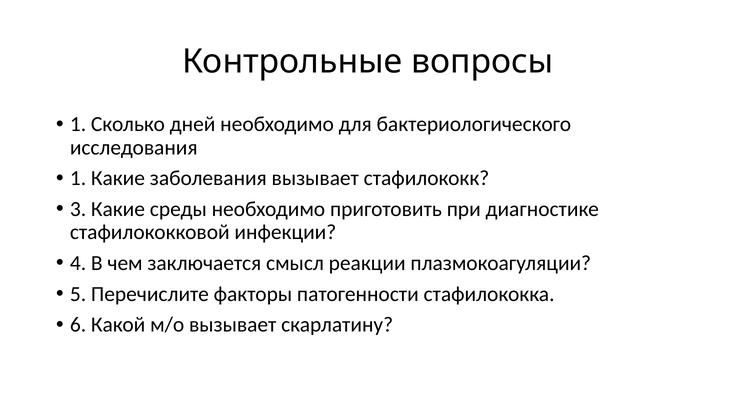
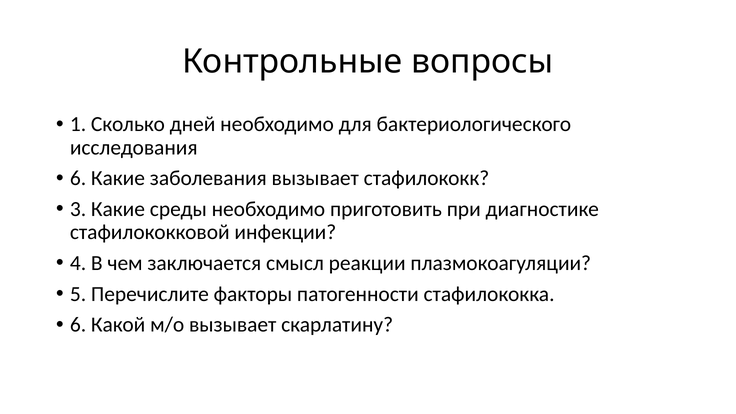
1: 1 -> 6 (78, 178)
